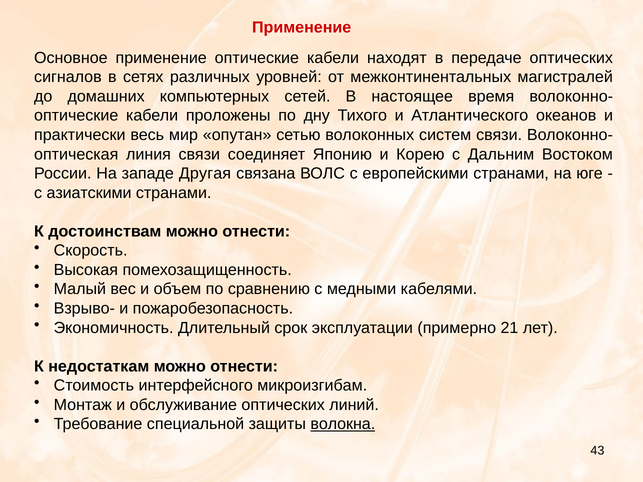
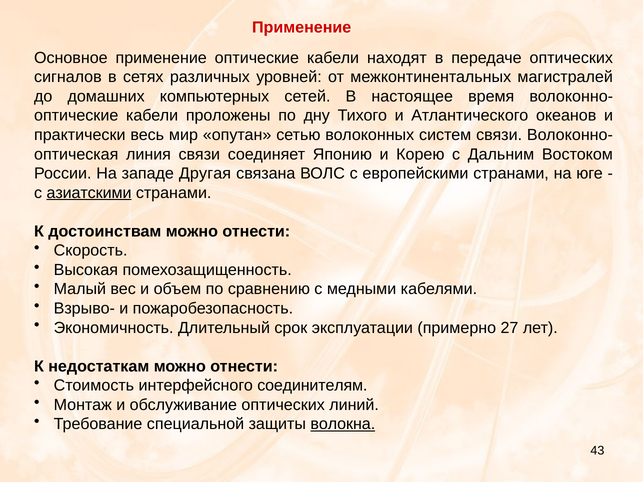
азиатскими underline: none -> present (89, 193)
21: 21 -> 27 (509, 328)
микроизгибам: микроизгибам -> соединителям (312, 386)
